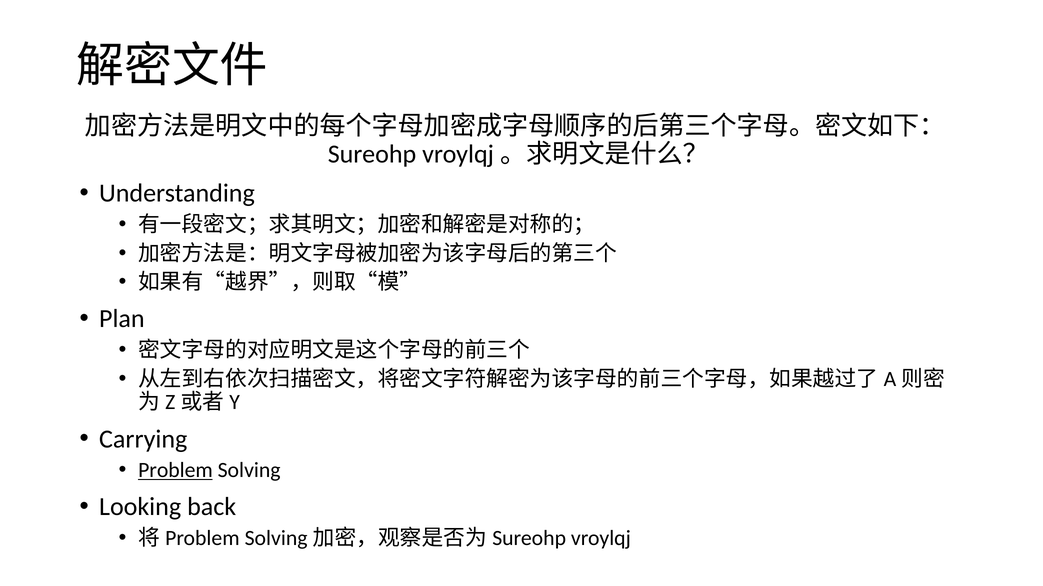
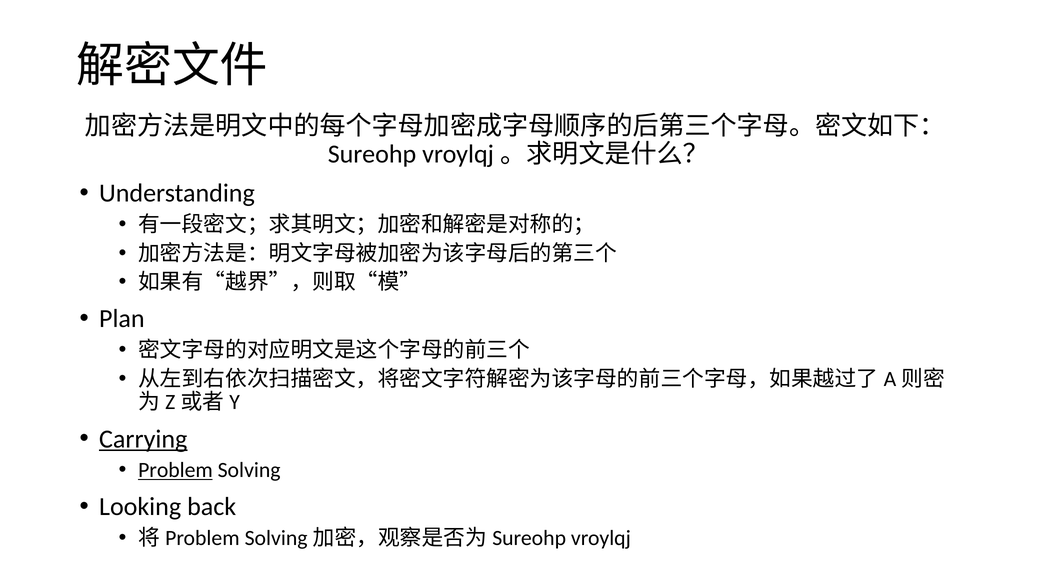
Carrying underline: none -> present (143, 439)
